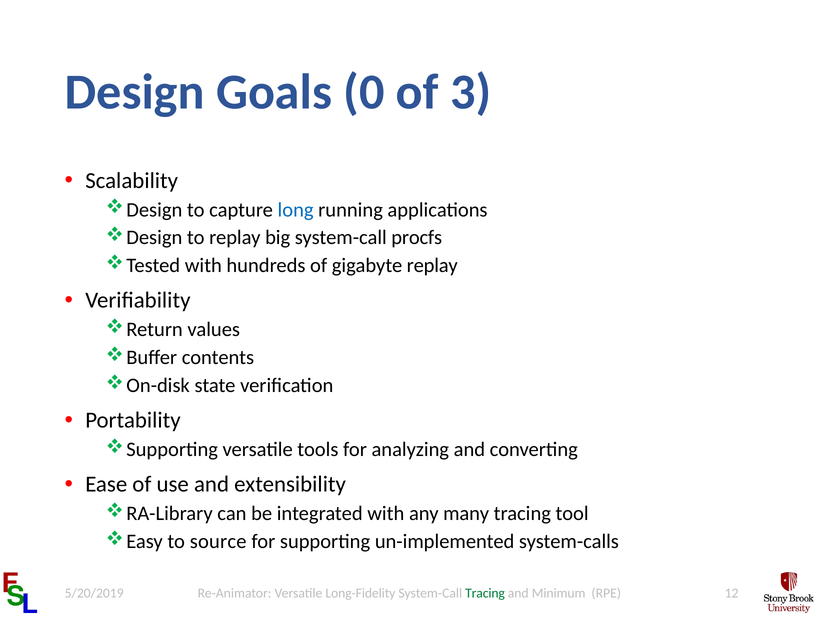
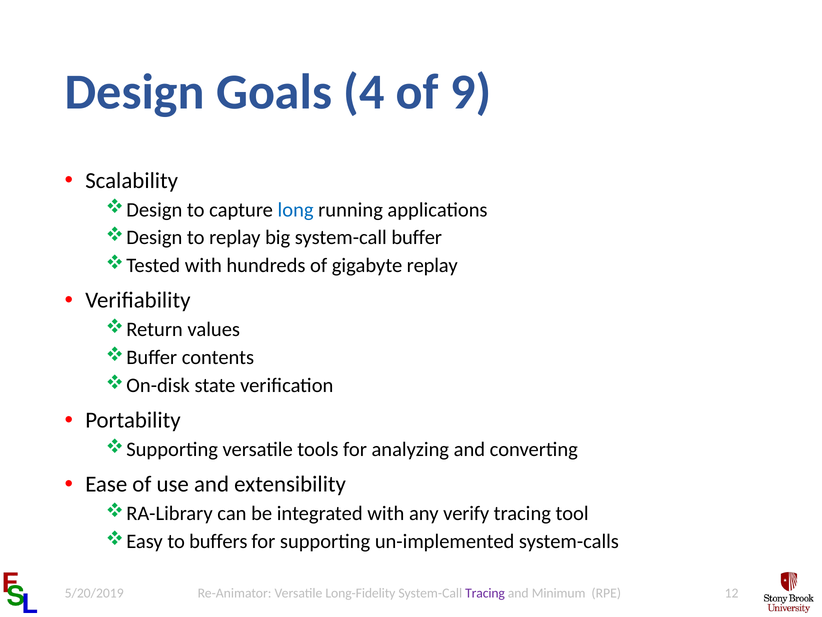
0: 0 -> 4 (364, 92)
3: 3 -> 9 (471, 92)
procfs: procfs -> buffer (417, 237)
many: many -> verify (466, 513)
source: source -> buffers (218, 541)
Tracing colour: green -> purple (485, 593)
